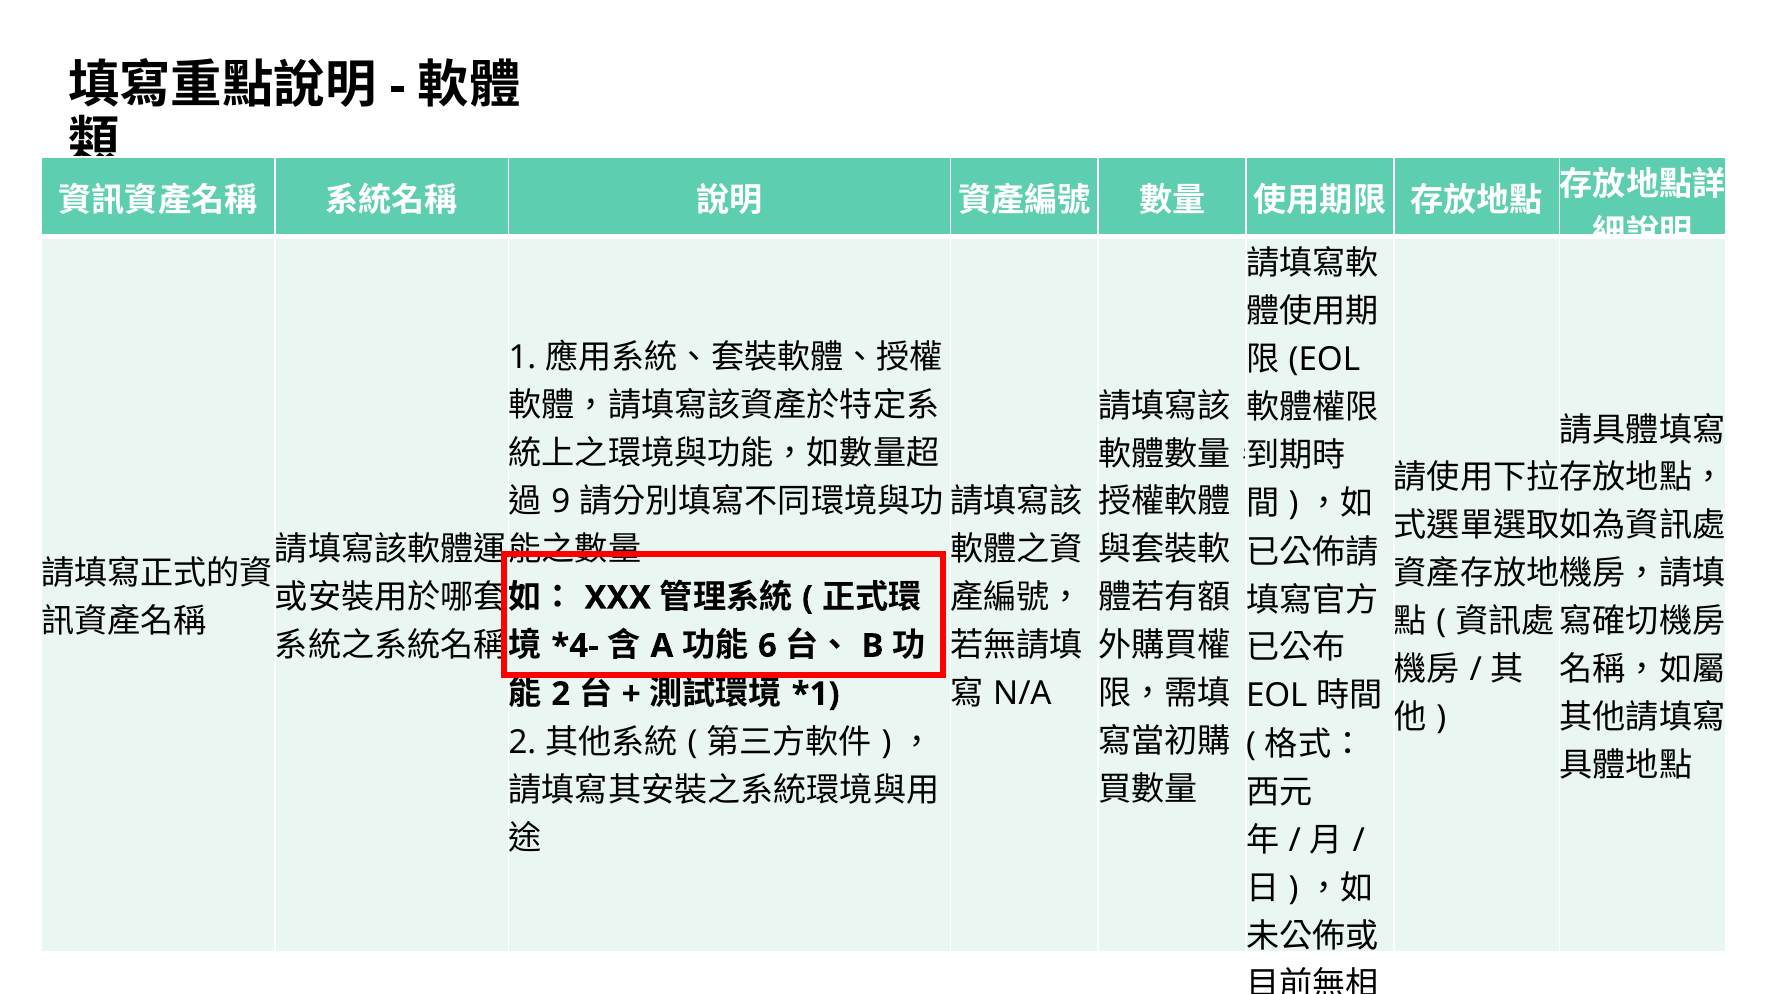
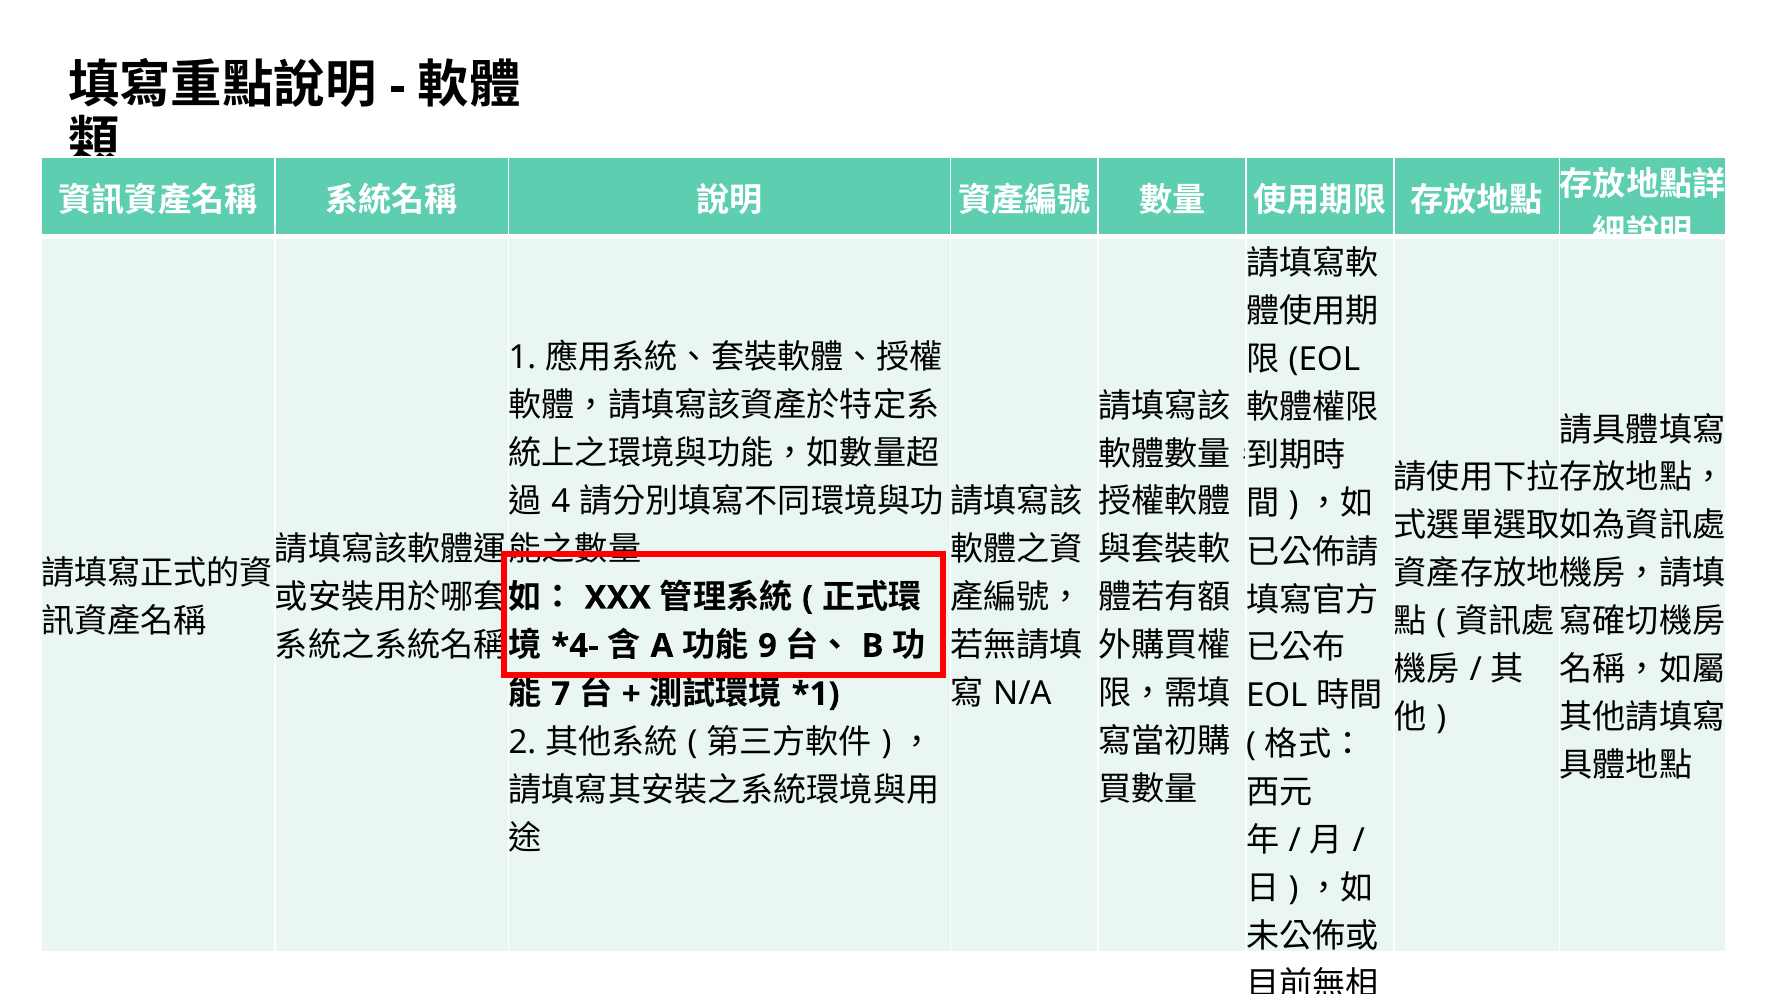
9: 9 -> 4 (561, 502)
6: 6 -> 9 (767, 646)
2: 2 -> 7 (561, 694)
